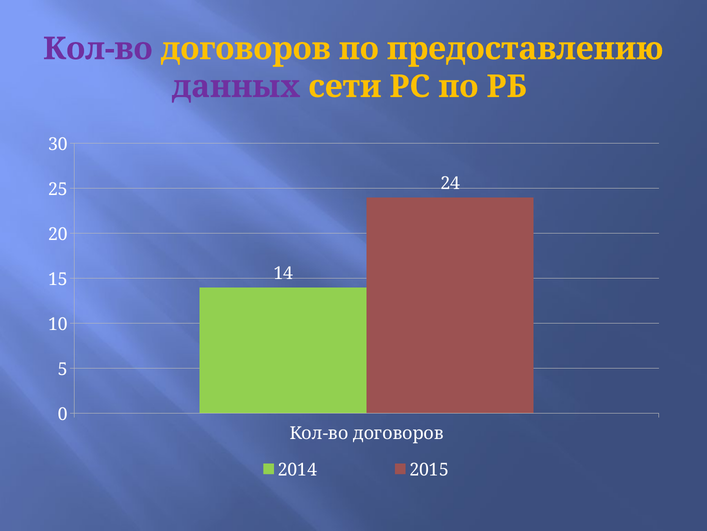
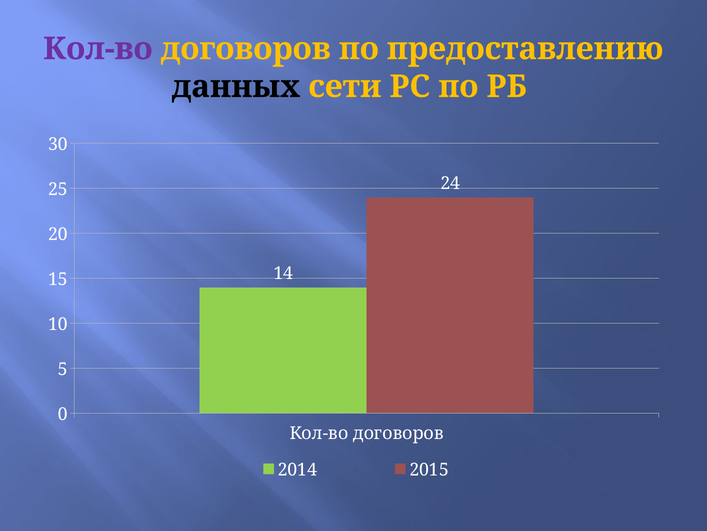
данных colour: purple -> black (236, 86)
